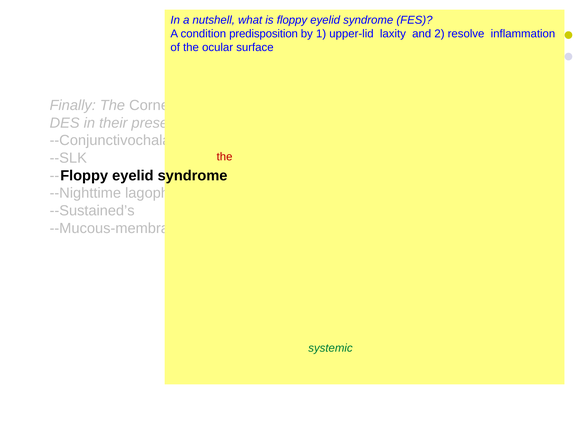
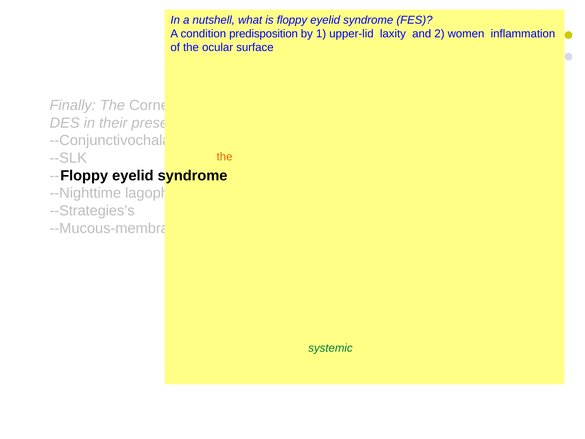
resolve: resolve -> women (466, 34)
the colour: red -> orange (225, 157)
--Sustained’s: --Sustained’s -> --Strategies’s (92, 211)
